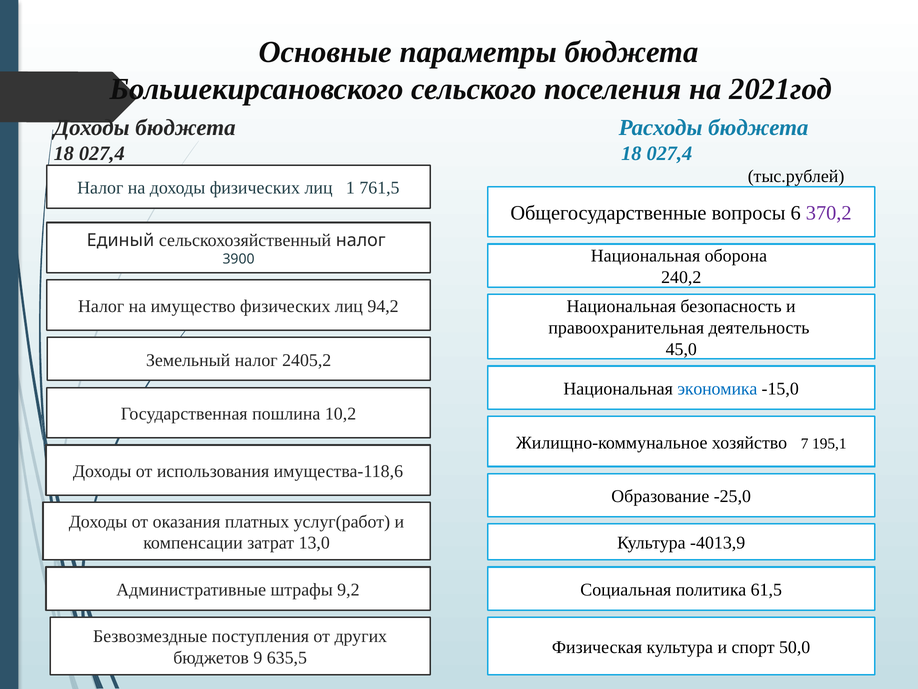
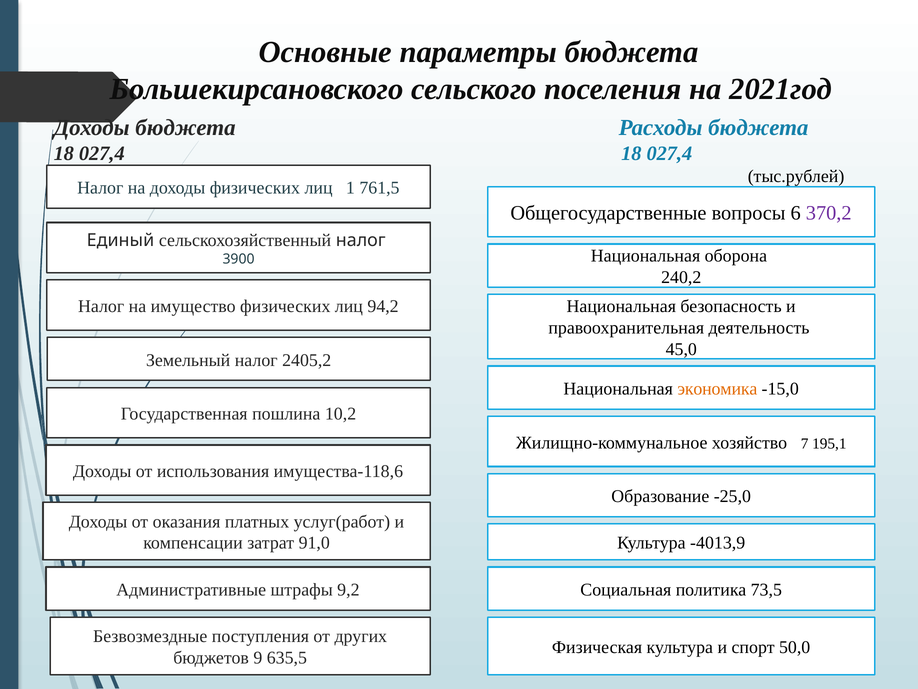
экономика colour: blue -> orange (717, 389)
13,0: 13,0 -> 91,0 (314, 543)
61,5: 61,5 -> 73,5 (766, 589)
